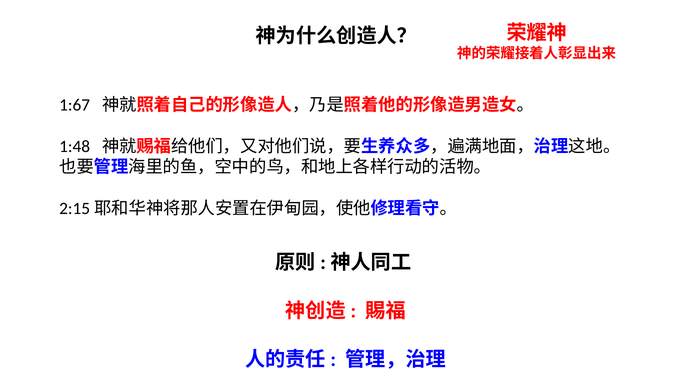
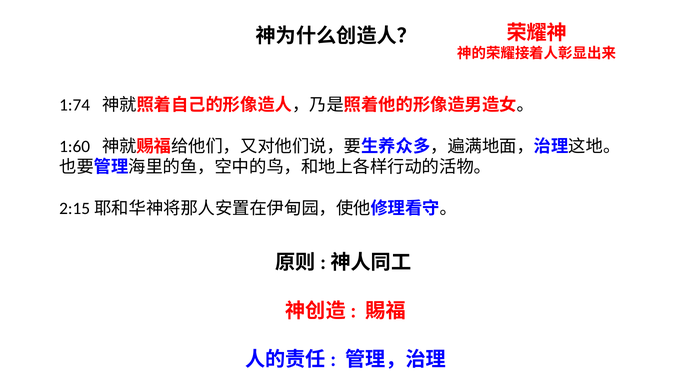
1:67: 1:67 -> 1:74 (75, 105)
1:48: 1:48 -> 1:60 (75, 146)
